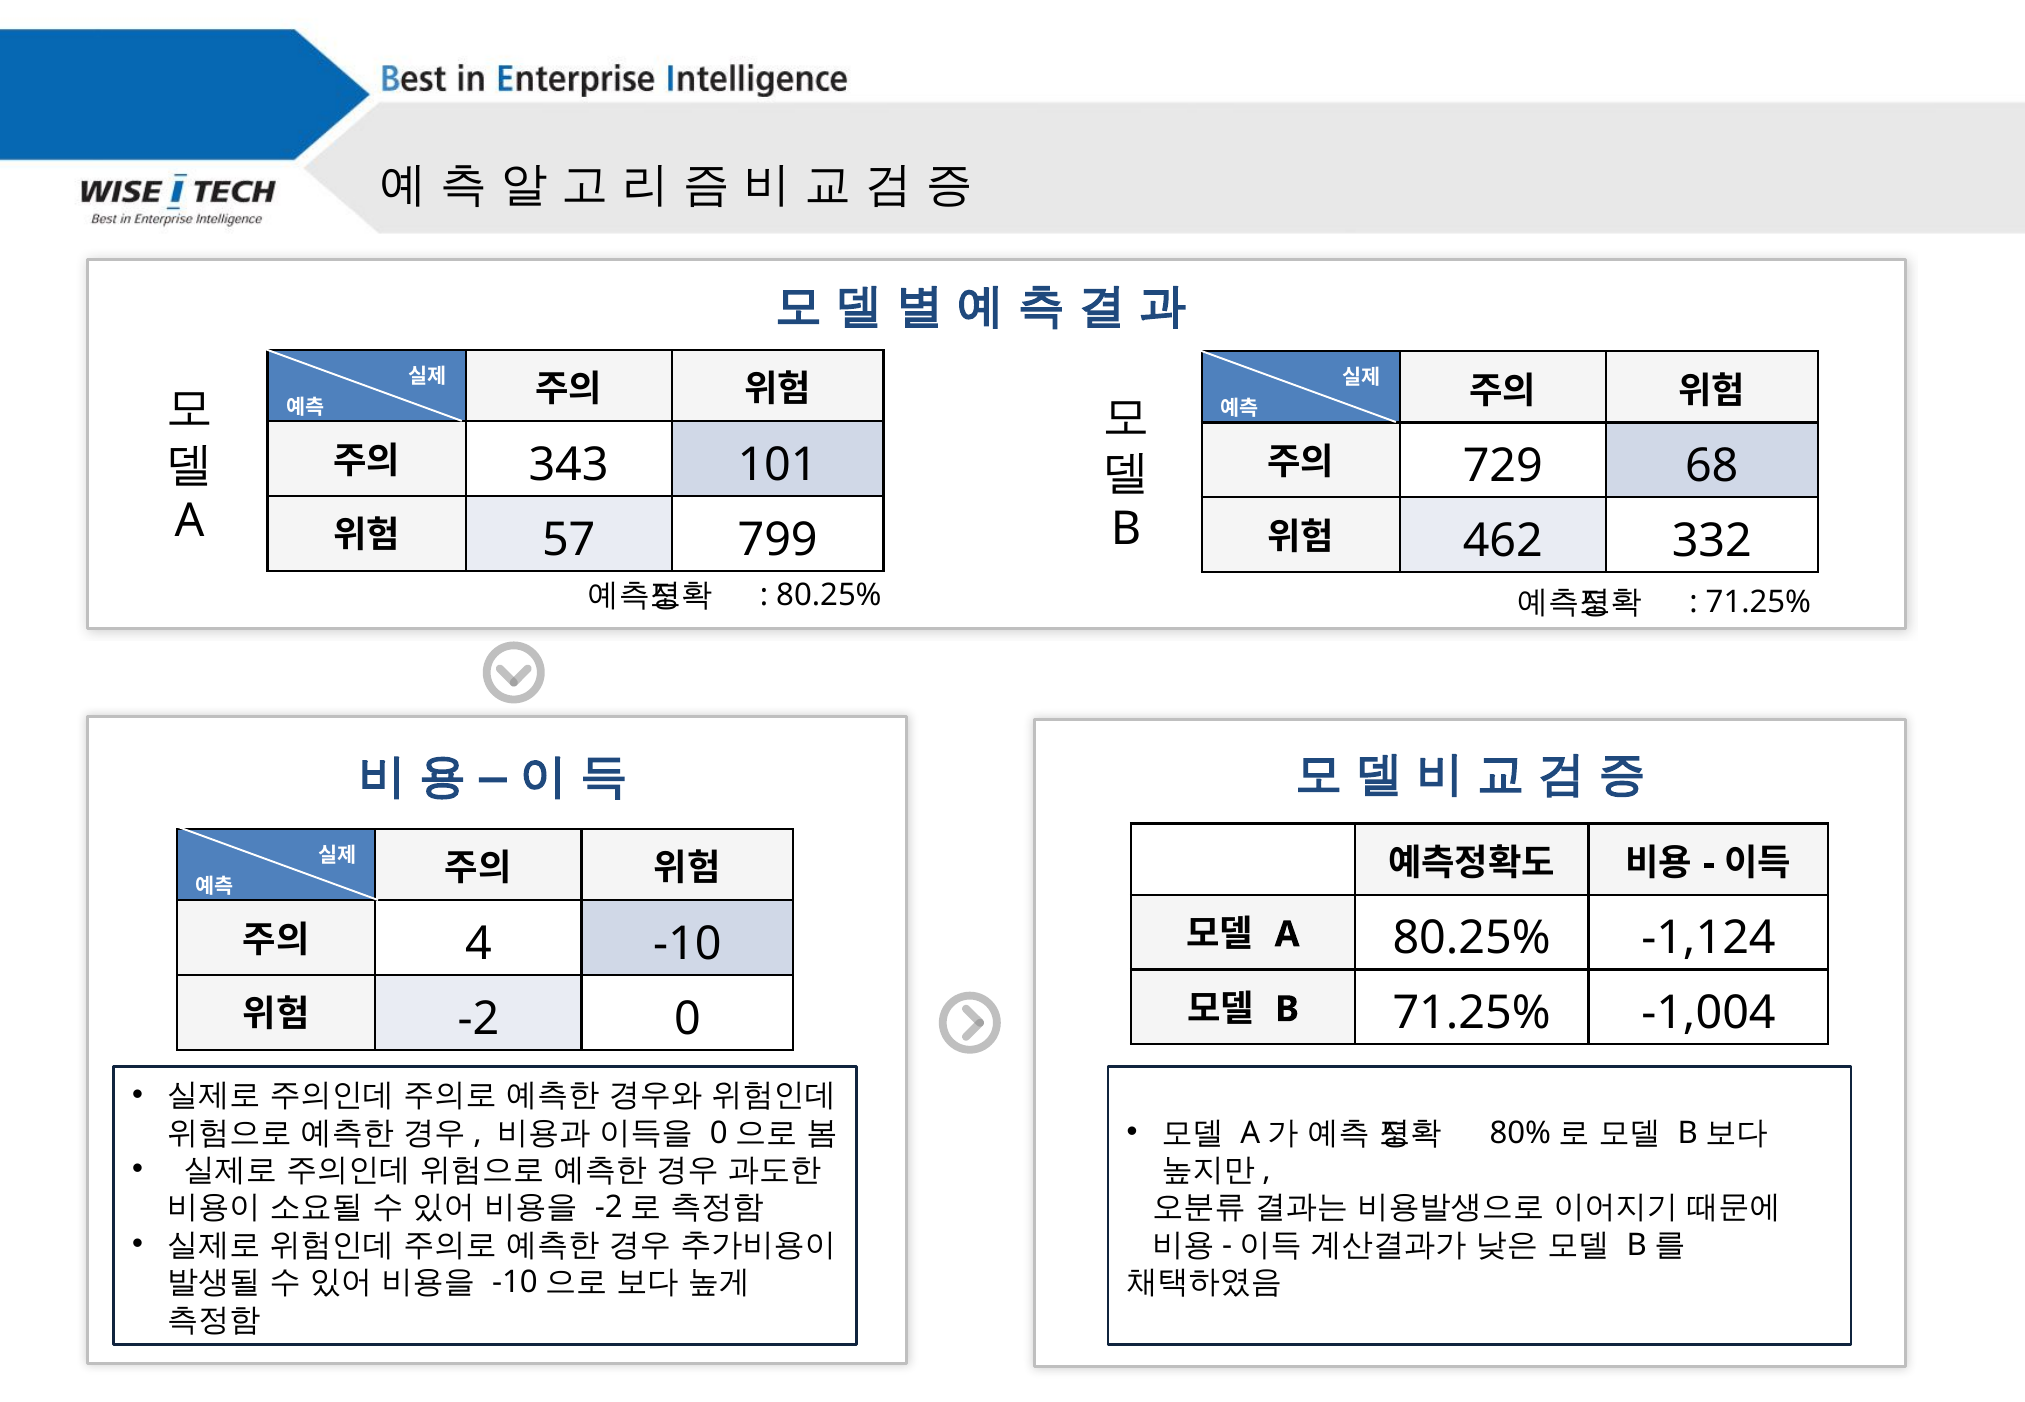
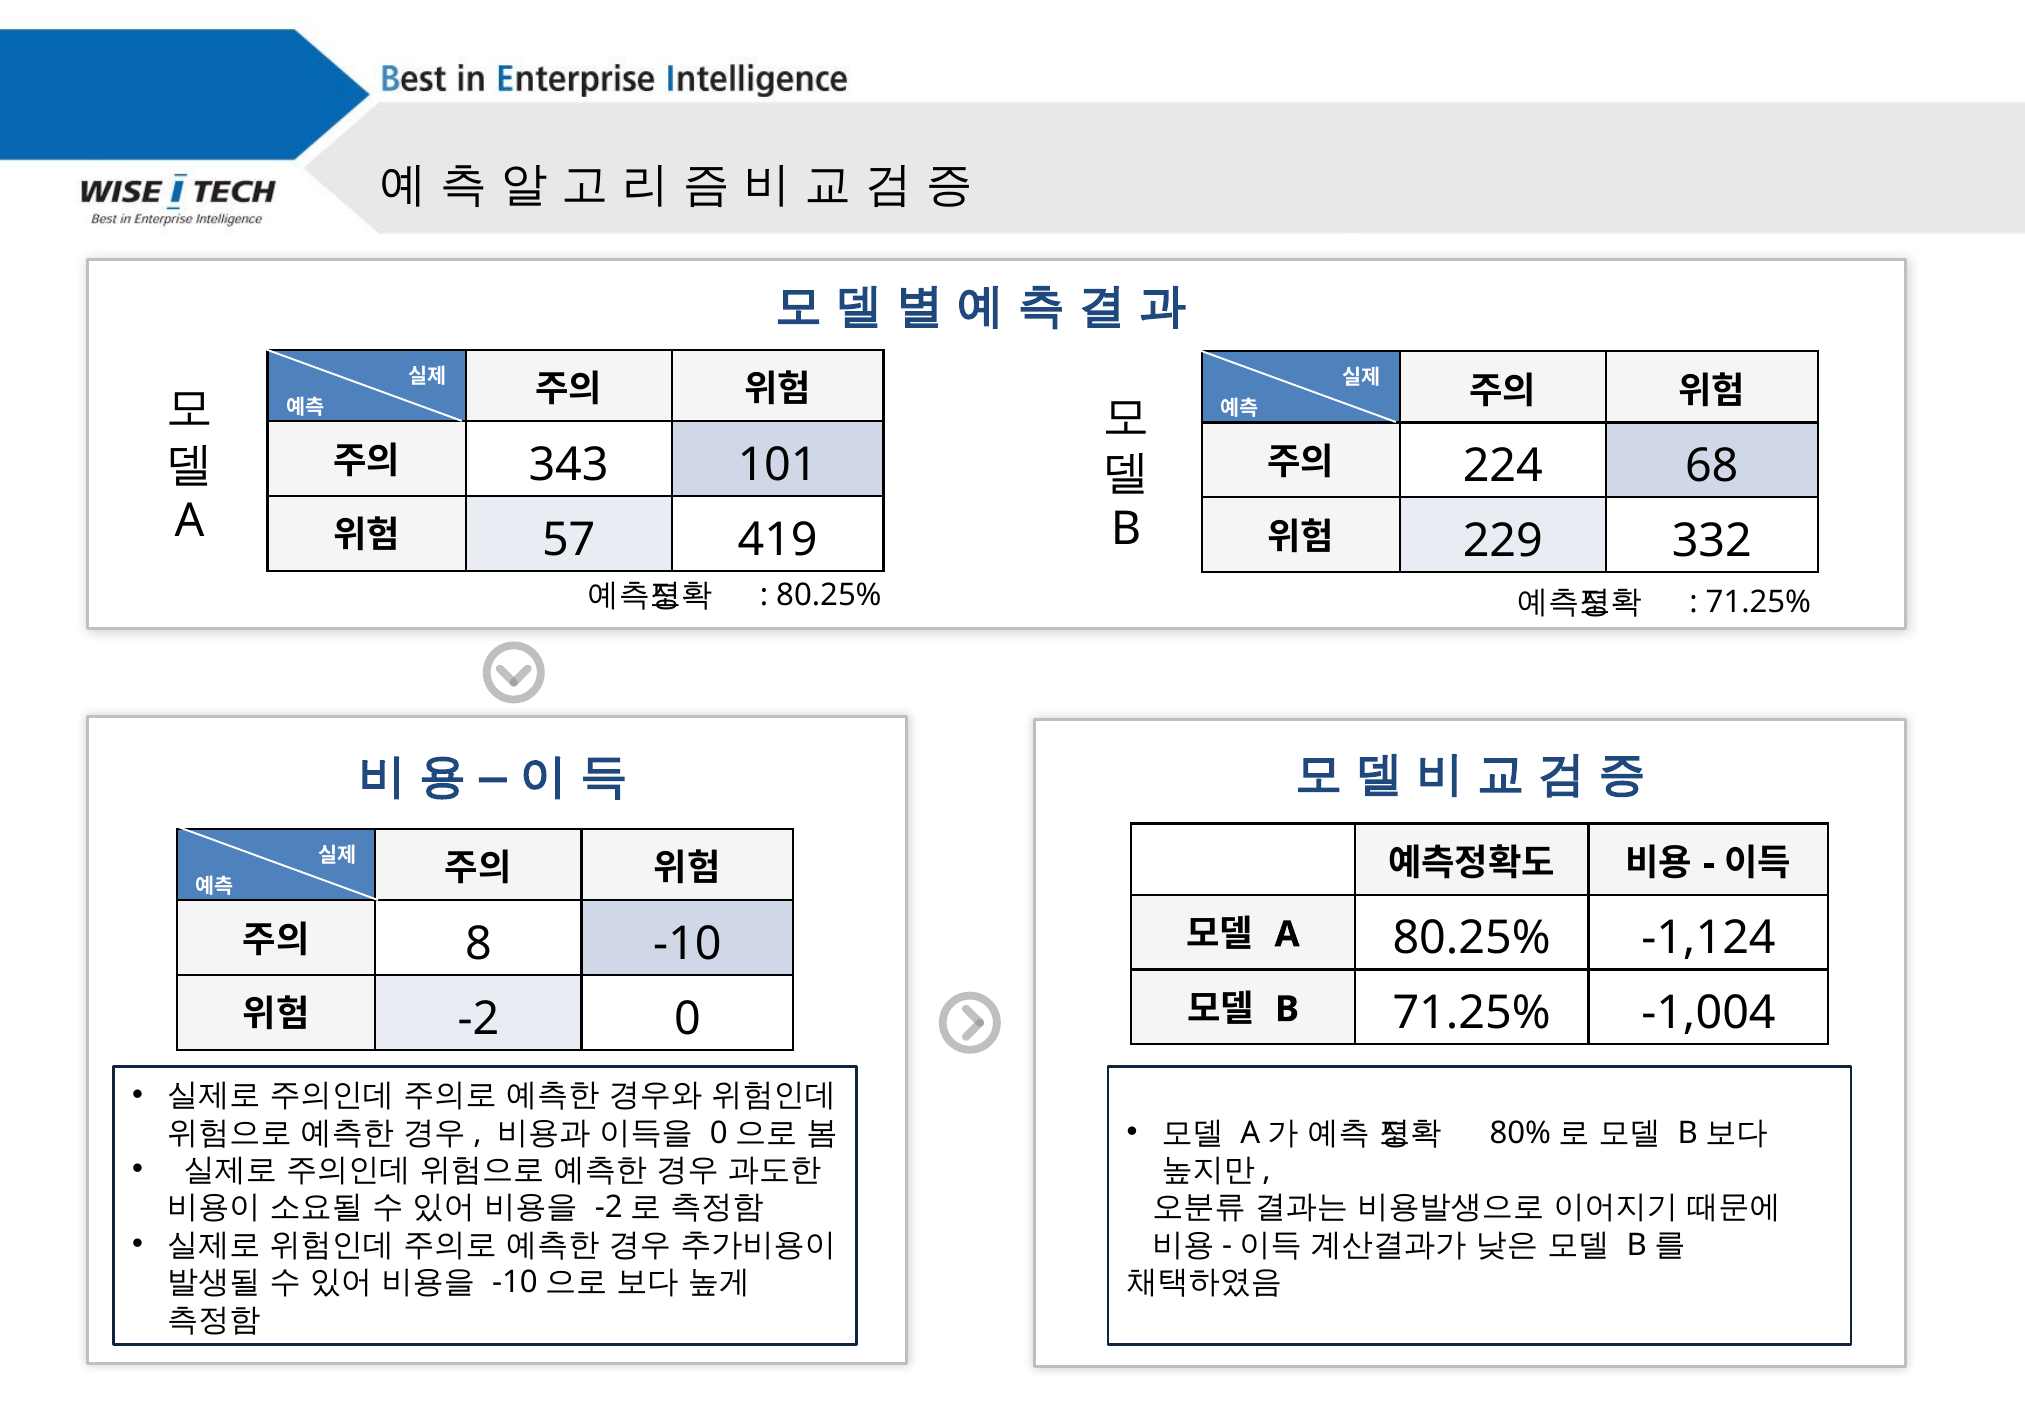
729: 729 -> 224 (1503, 466)
799: 799 -> 419 (778, 540)
462: 462 -> 229 (1503, 541)
4: 4 -> 8 (479, 944)
